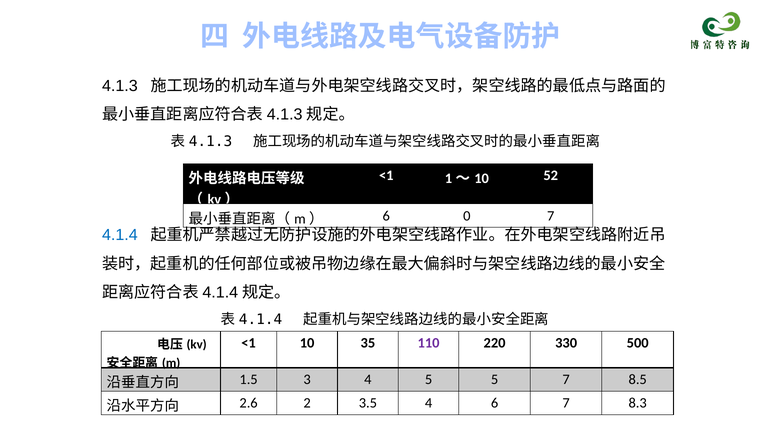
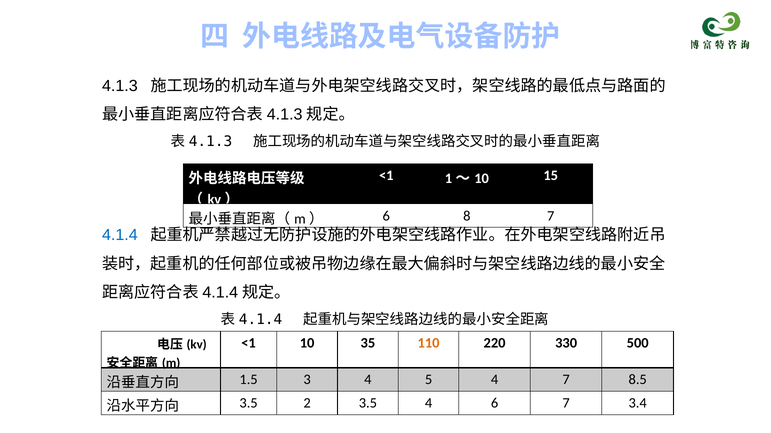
52: 52 -> 15 (551, 176)
0: 0 -> 8 (467, 216)
110 colour: purple -> orange (429, 344)
5 5: 5 -> 4 (495, 380)
2.6: 2.6 -> 3.5 (249, 404)
8.3: 8.3 -> 3.4 (638, 404)
